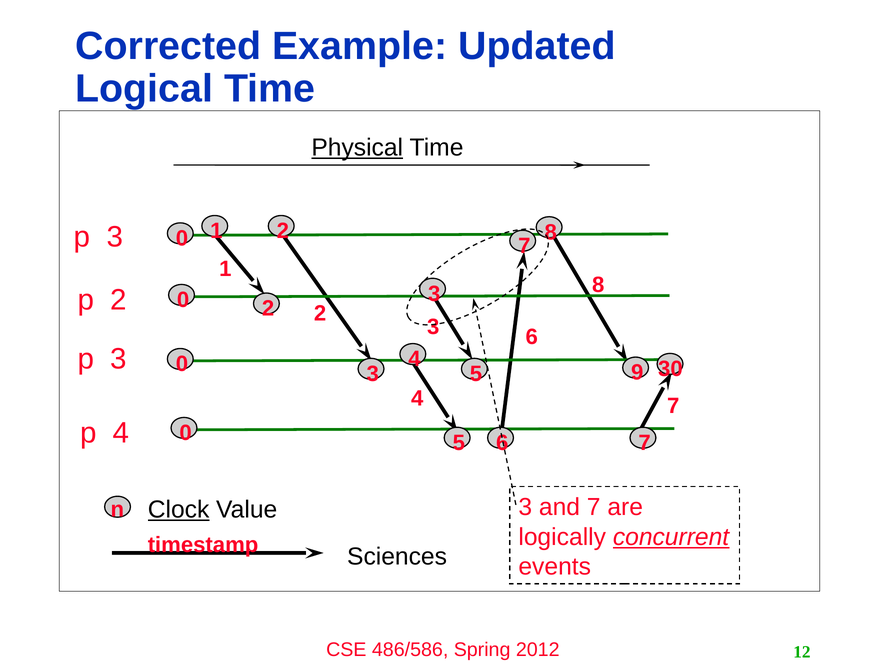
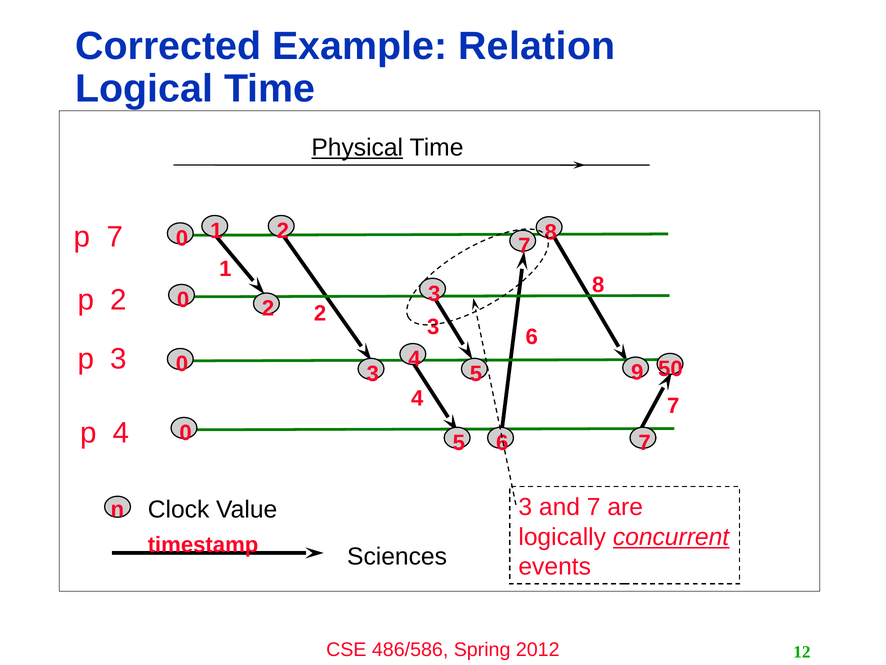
Updated: Updated -> Relation (537, 46)
3: 3 -> 7 (115, 237)
30: 30 -> 50 (670, 369)
Clock underline: present -> none (179, 509)
